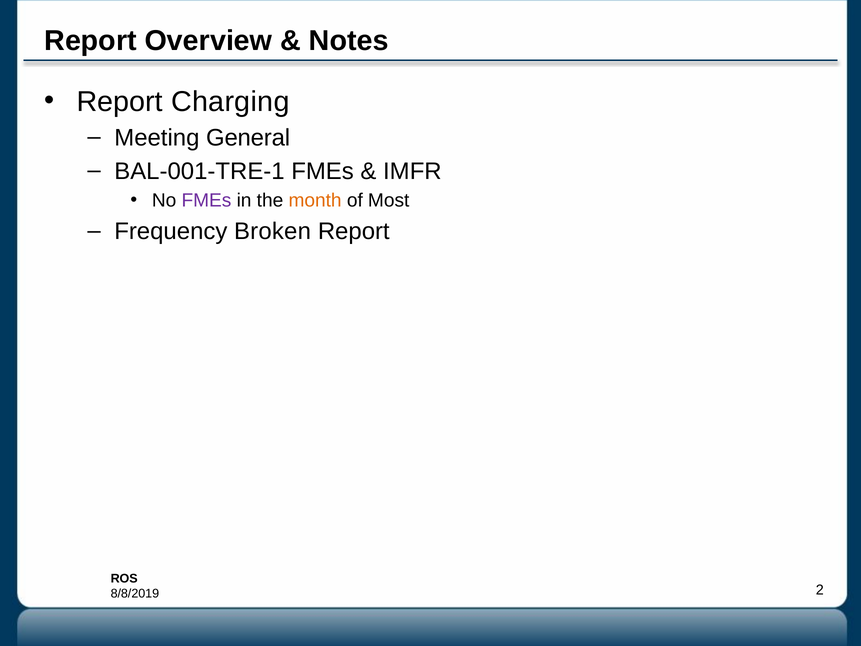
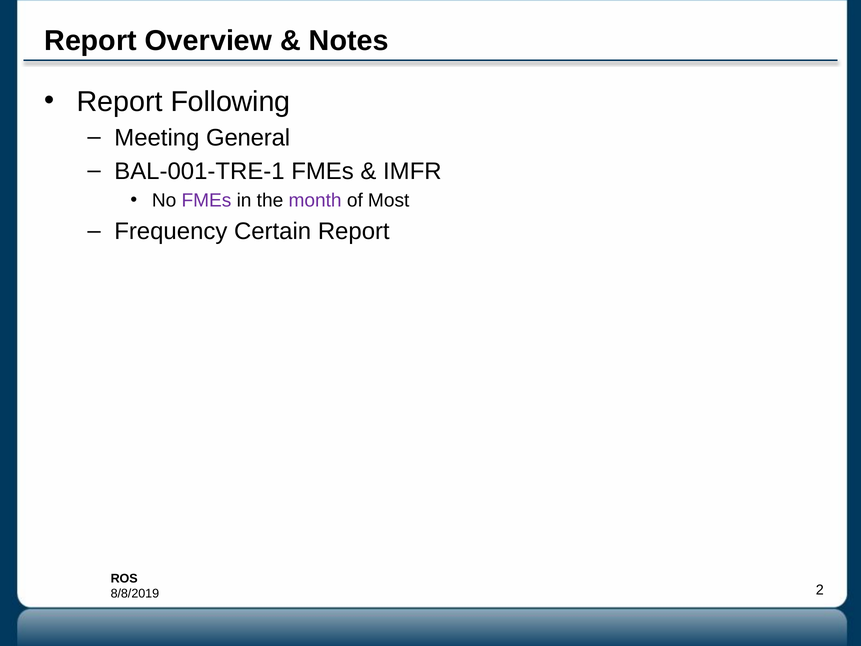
Charging: Charging -> Following (231, 102)
month colour: orange -> purple (315, 200)
Broken: Broken -> Certain (273, 231)
